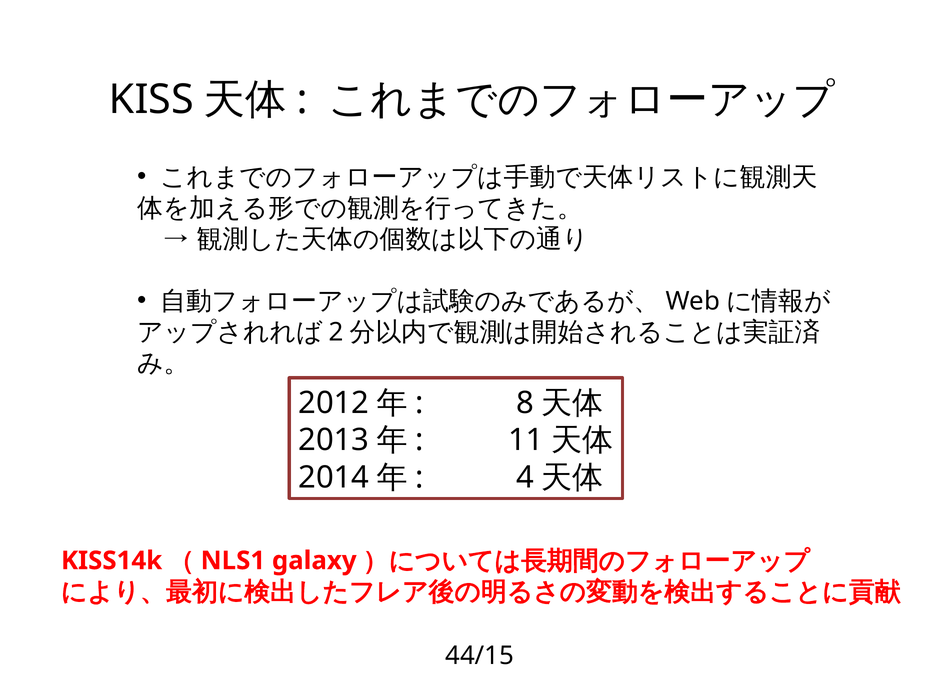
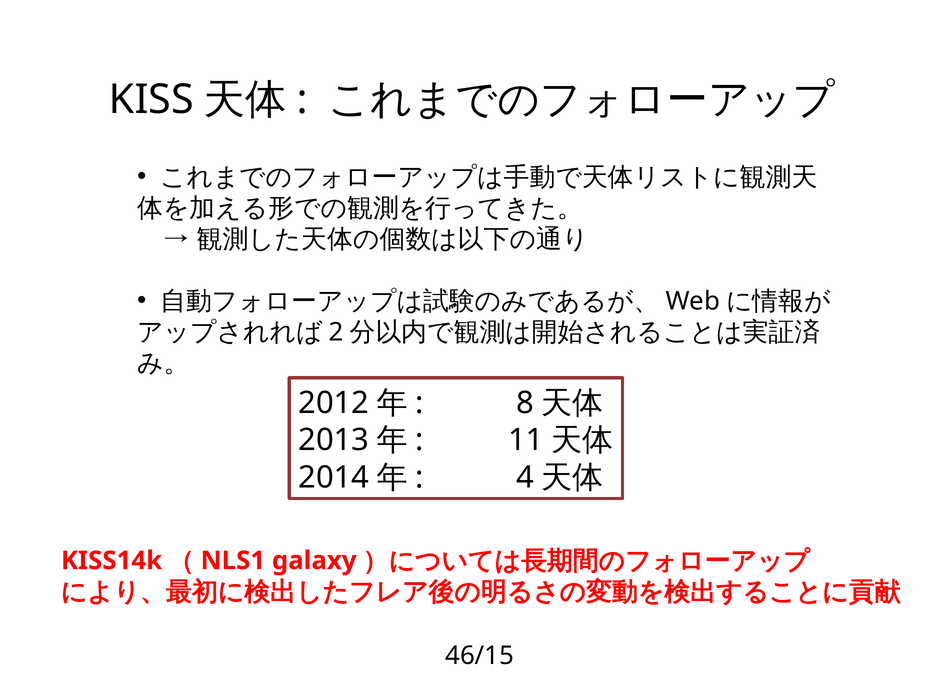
44/15: 44/15 -> 46/15 (480, 656)
